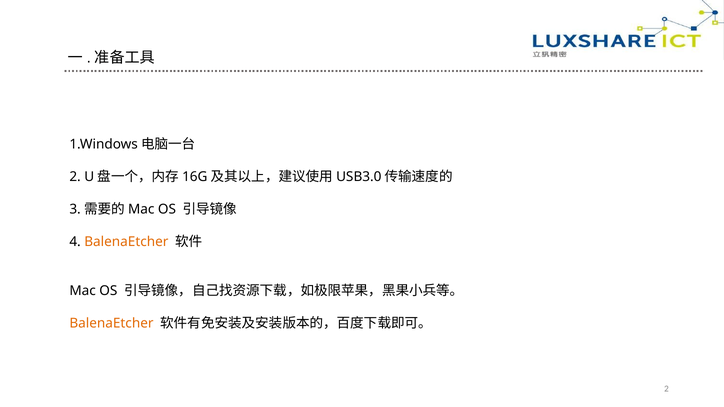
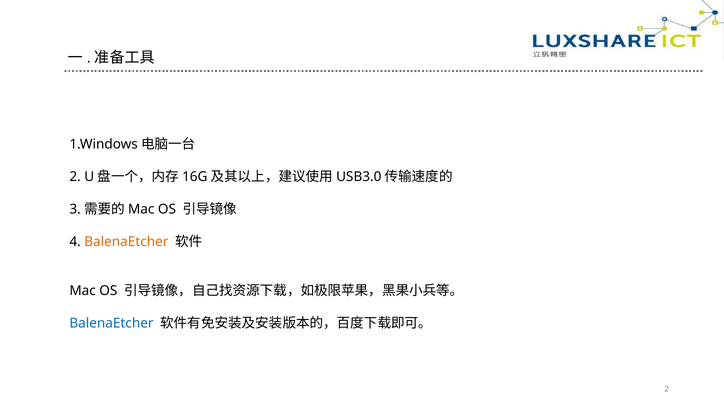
BalenaEtcher colour: orange -> blue (111, 323)
